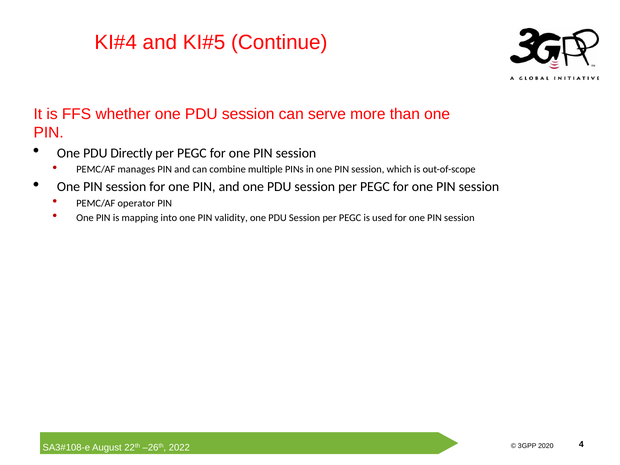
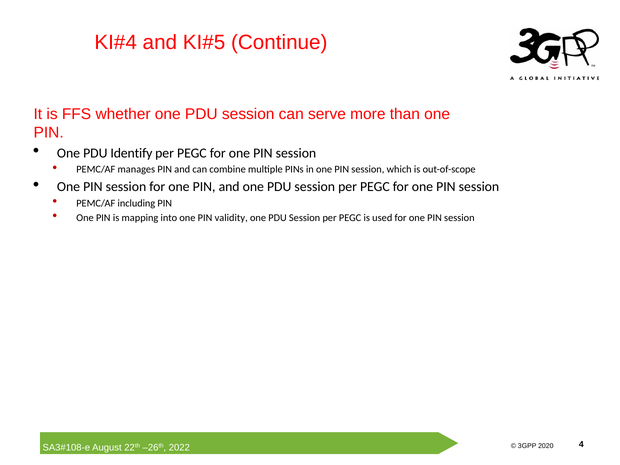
Directly: Directly -> Identify (131, 153)
operator: operator -> including (136, 203)
